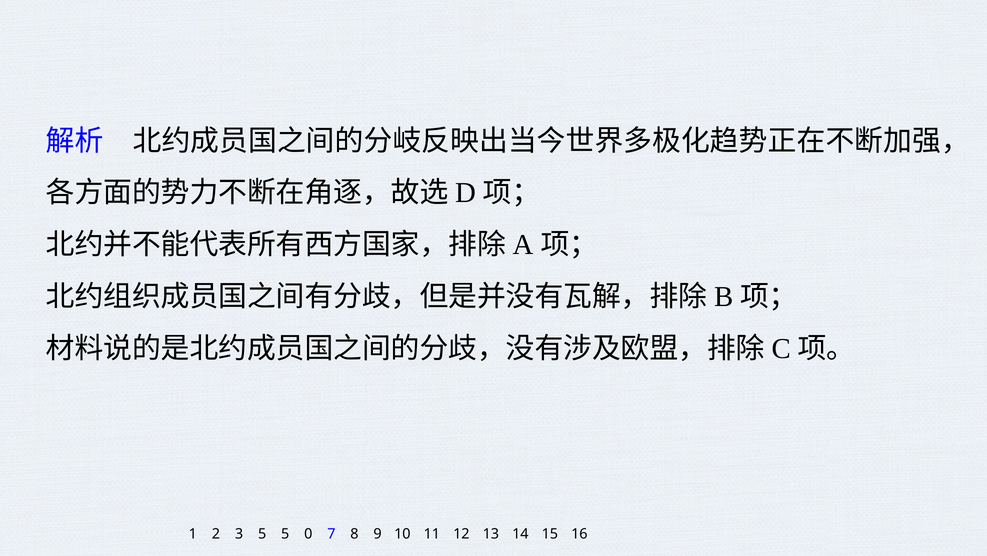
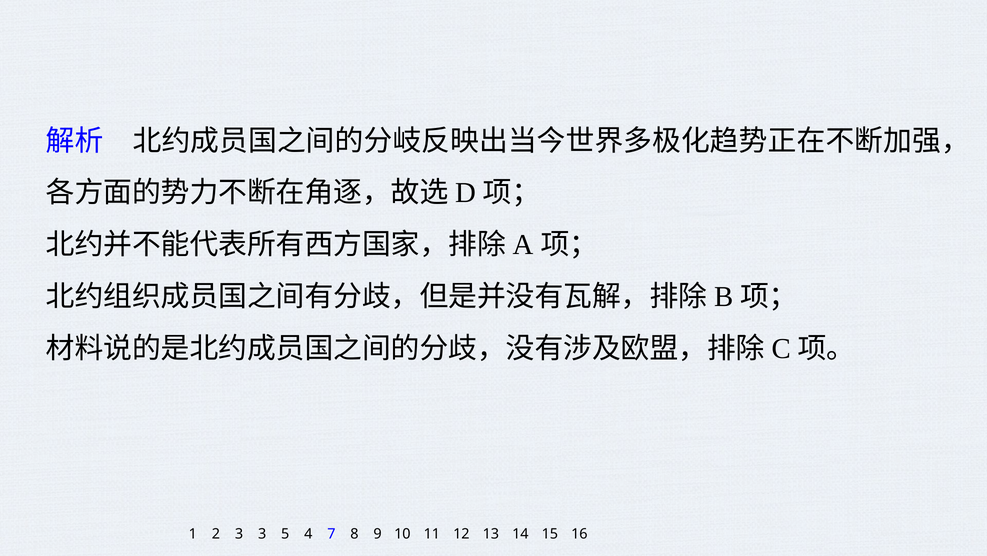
3 5: 5 -> 3 (262, 534)
0: 0 -> 4 (308, 534)
